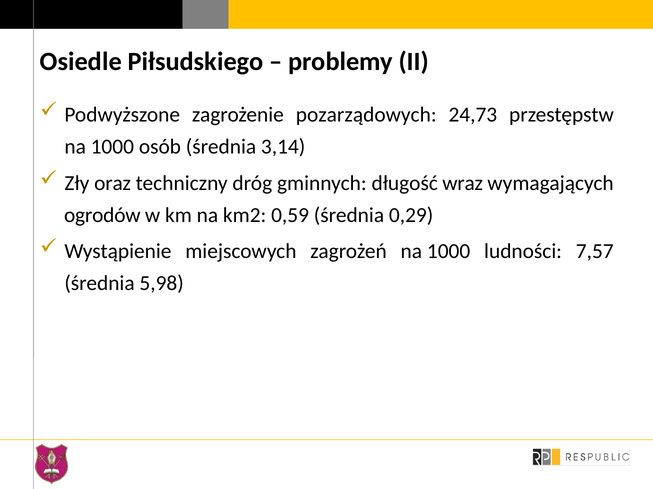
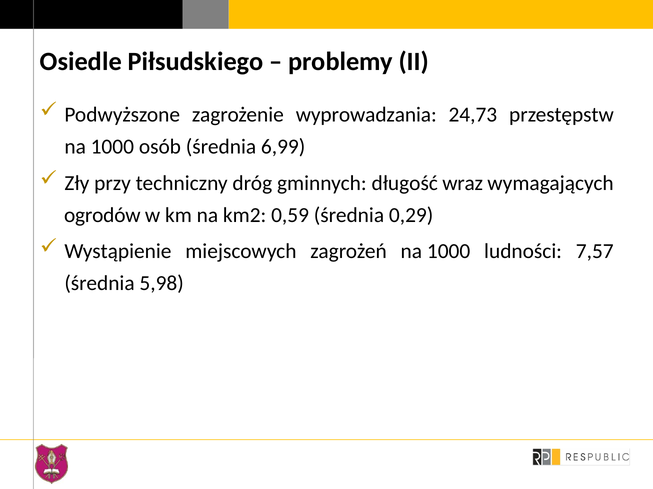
pozarządowych: pozarządowych -> wyprowadzania (366, 115)
3,14: 3,14 -> 6,99 (283, 147)
oraz: oraz -> przy (113, 183)
